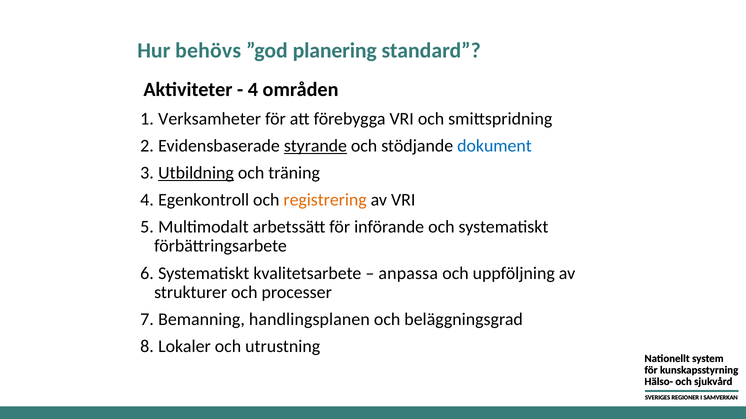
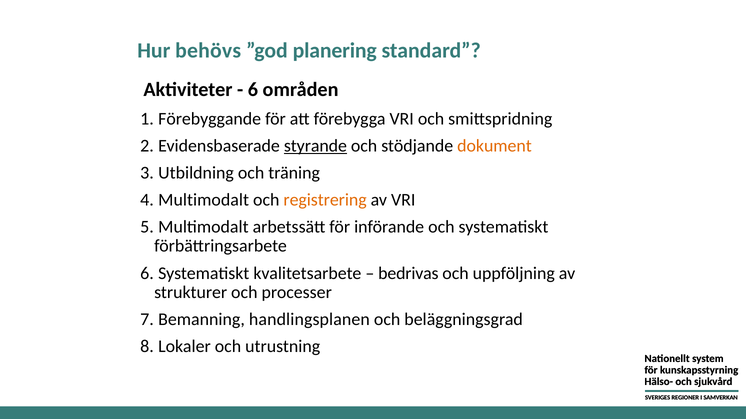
4: 4 -> 6 (253, 90)
Verksamheter: Verksamheter -> Förebyggande (210, 119)
dokument colour: blue -> orange (494, 146)
Utbildning underline: present -> none (196, 173)
Egenkontroll: Egenkontroll -> Multimodalt (204, 200)
anpassa: anpassa -> bedrivas (408, 274)
